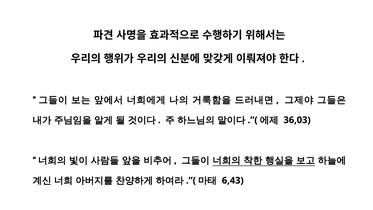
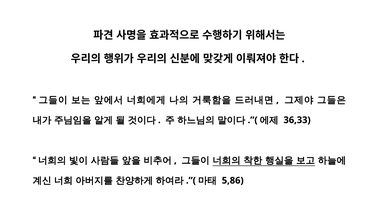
36,03: 36,03 -> 36,33 (297, 120)
6,43: 6,43 -> 5,86 (233, 180)
